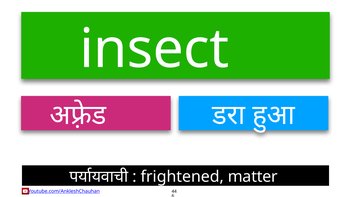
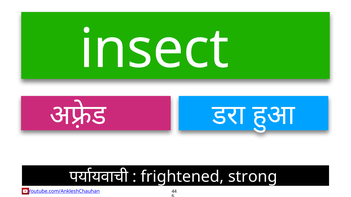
matter: matter -> strong (253, 177)
